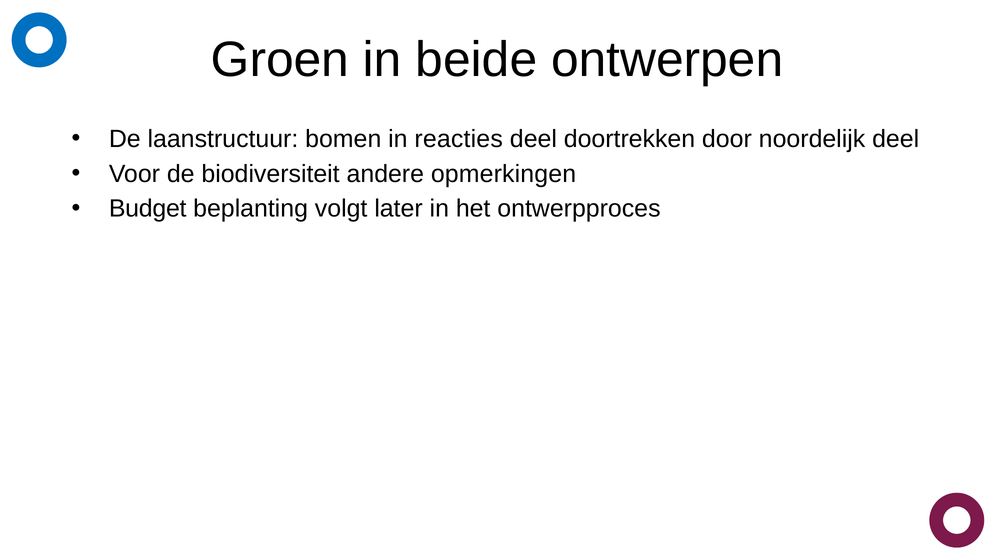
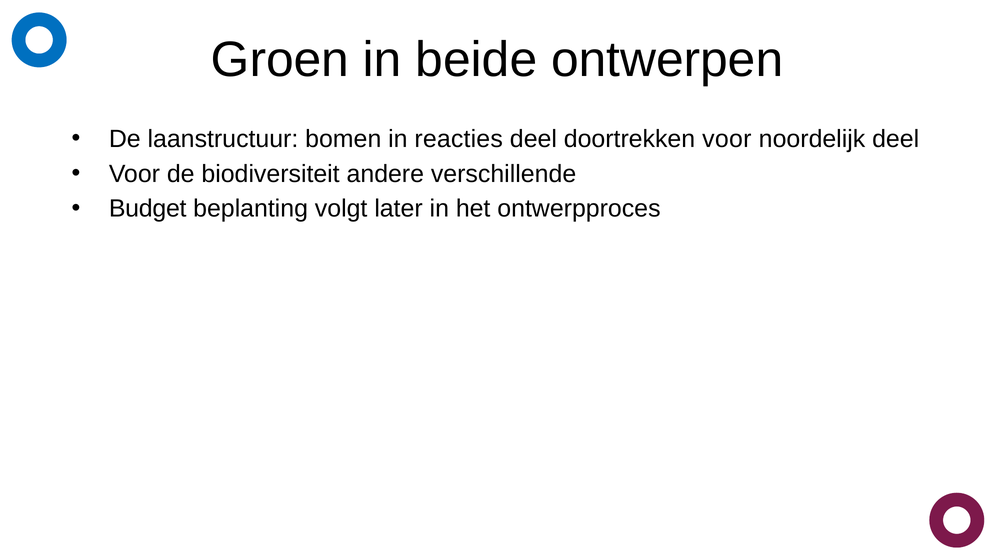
doortrekken door: door -> voor (727, 139)
opmerkingen: opmerkingen -> verschillende (504, 174)
